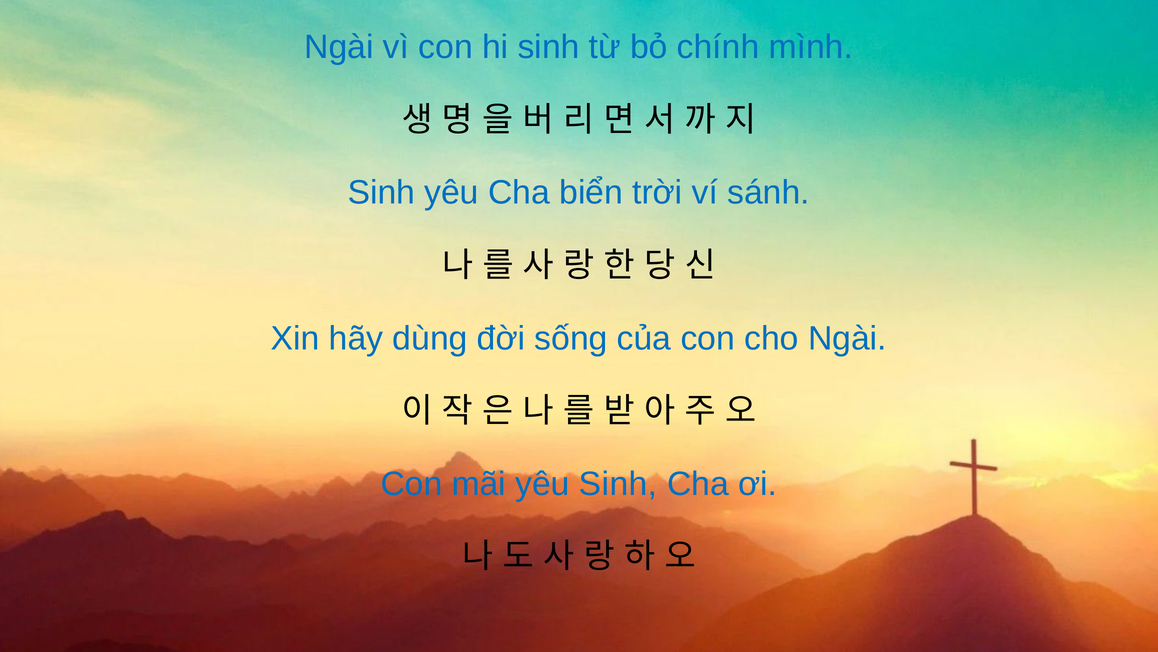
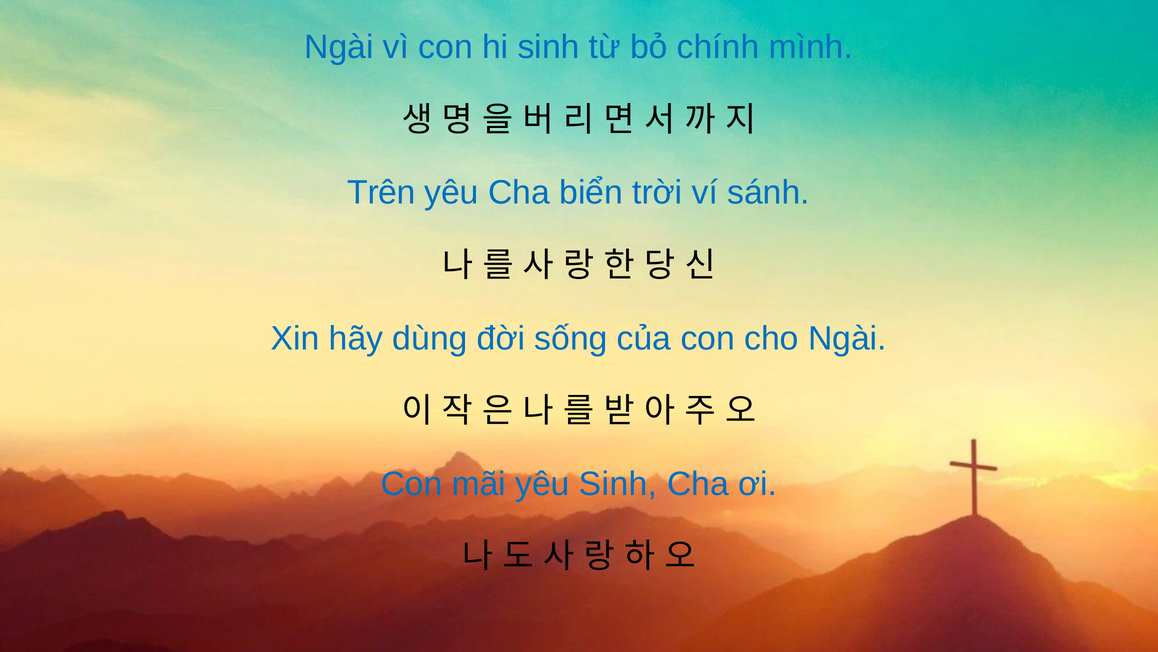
Sinh: Sinh -> Trên (382, 193)
